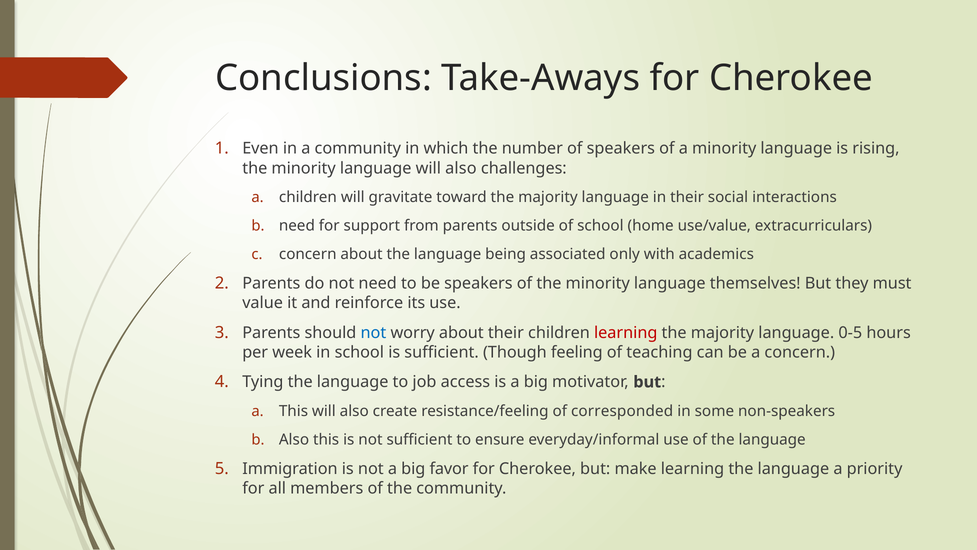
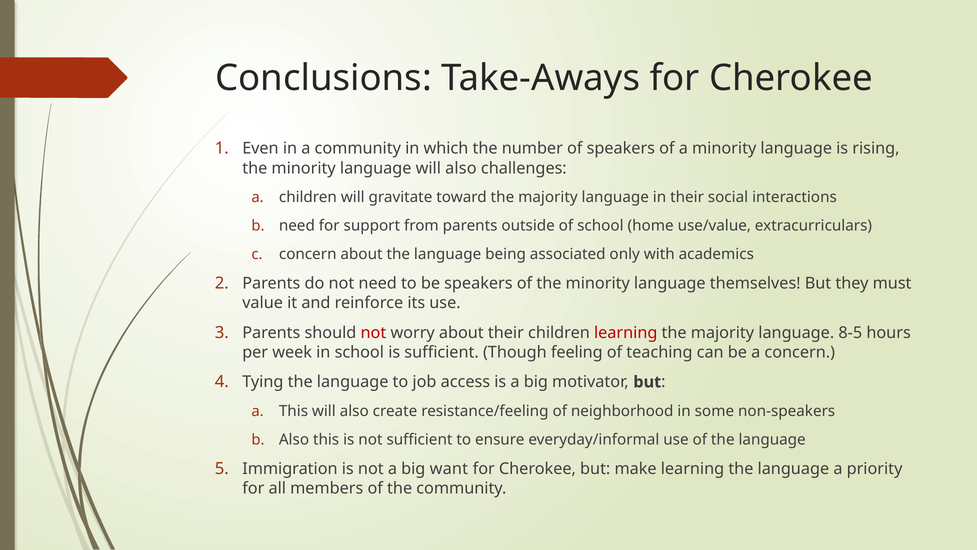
not colour: blue -> red (373, 333)
0-5: 0-5 -> 8-5 (850, 333)
corresponded: corresponded -> neighborhood (622, 411)
favor: favor -> want (449, 468)
